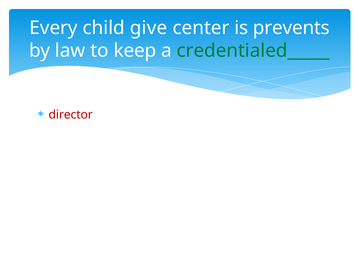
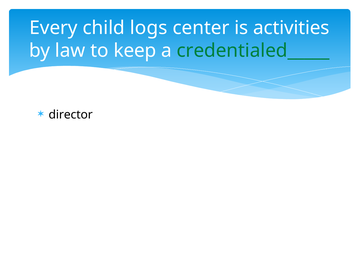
give: give -> logs (149, 28)
prevents: prevents -> activities (291, 28)
director colour: red -> black (71, 115)
